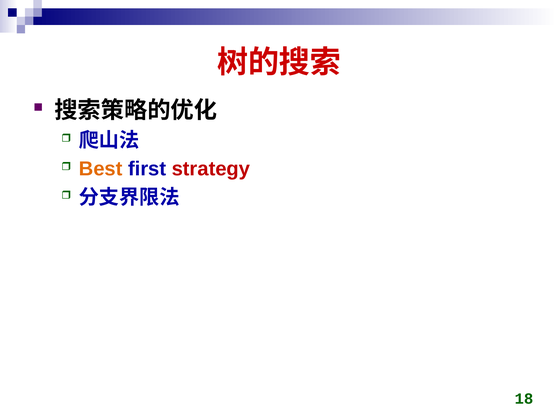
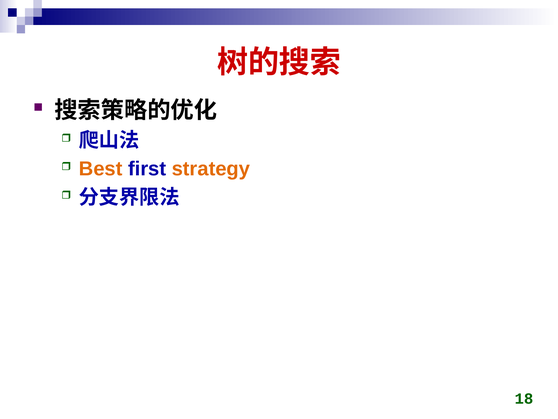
strategy colour: red -> orange (211, 169)
